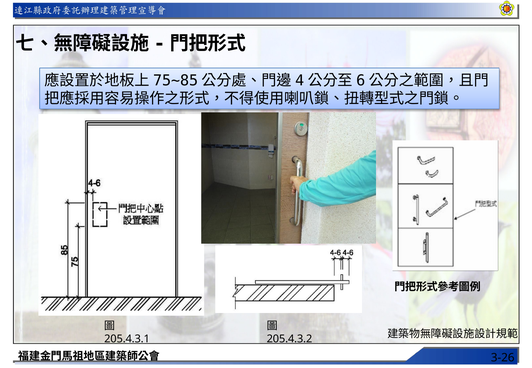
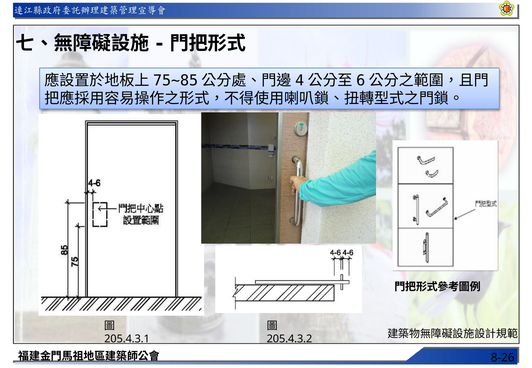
3-26: 3-26 -> 8-26 (503, 358)
